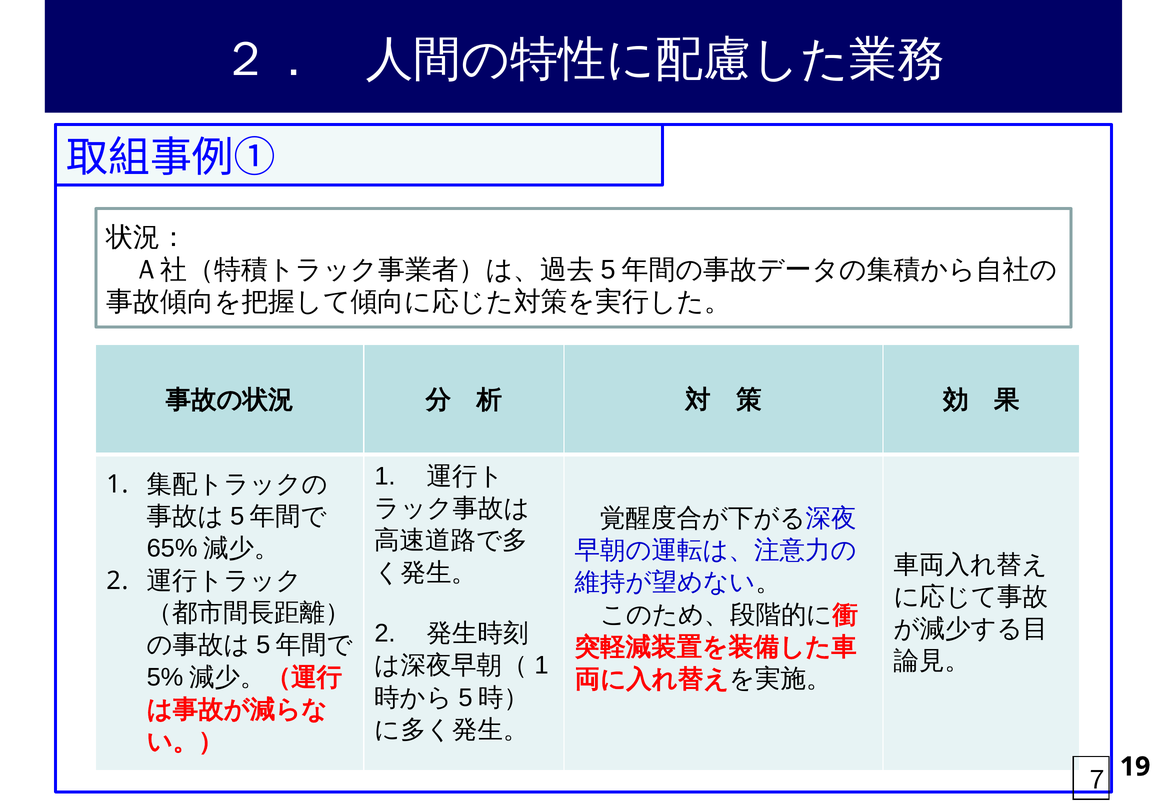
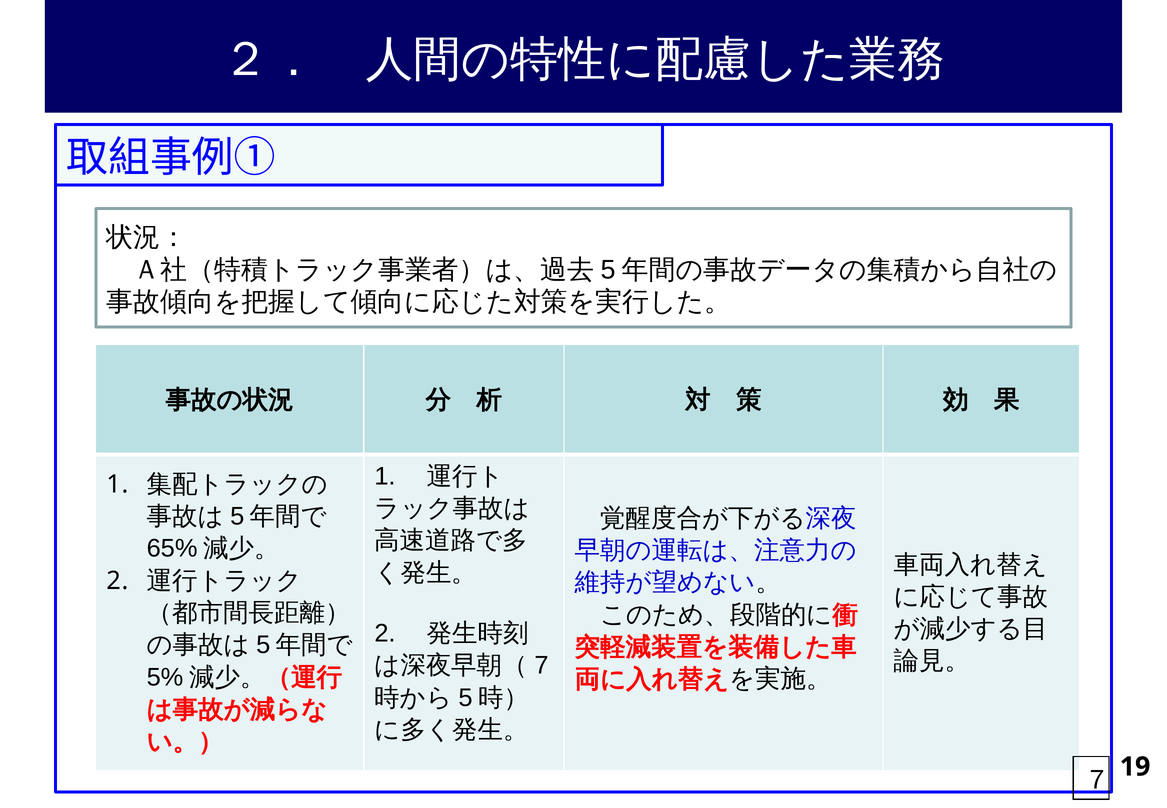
1: 1 -> 7 (541, 665)
